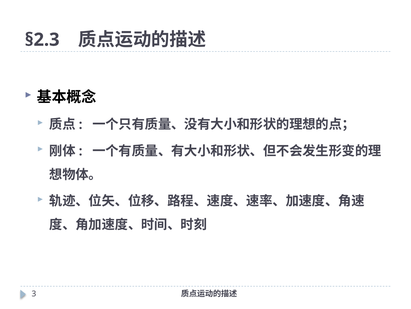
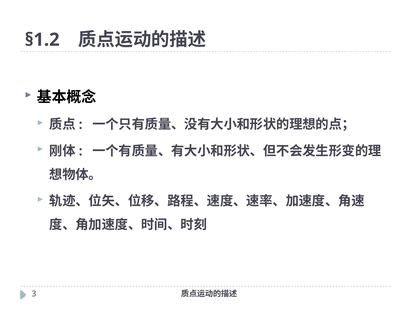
§2.3: §2.3 -> §1.2 (42, 40)
